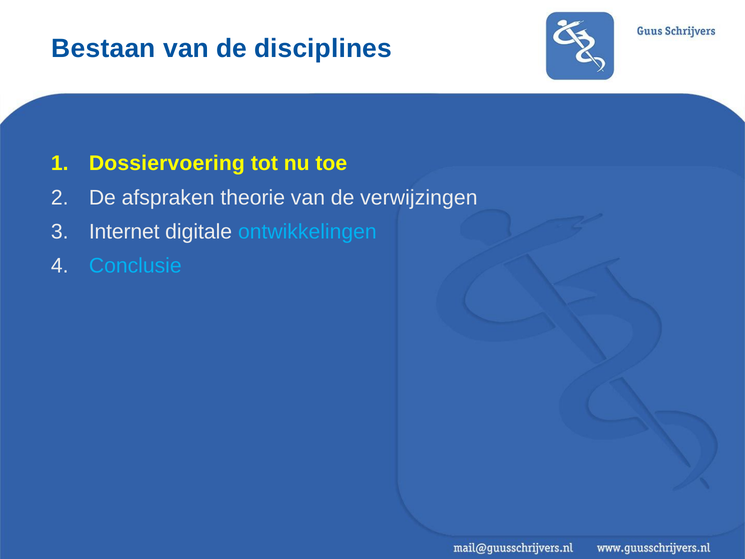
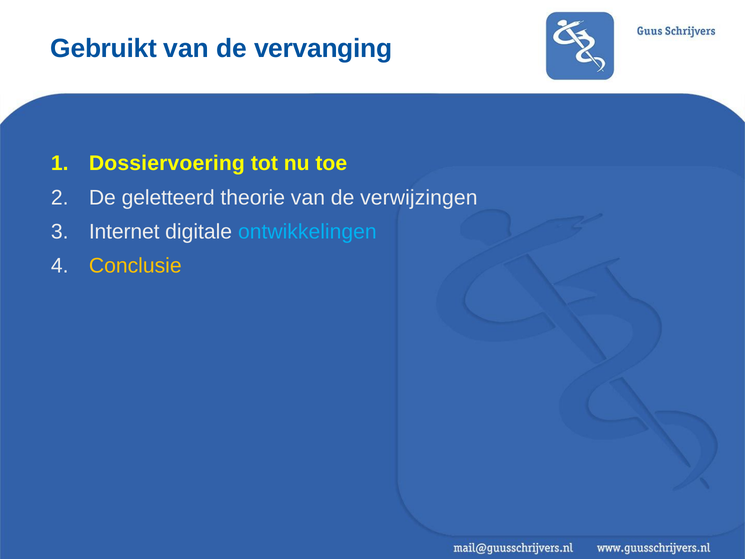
Bestaan: Bestaan -> Gebruikt (104, 48)
disciplines: disciplines -> vervanging (323, 48)
afspraken: afspraken -> geletteerd (168, 197)
Conclusie colour: light blue -> yellow (135, 266)
